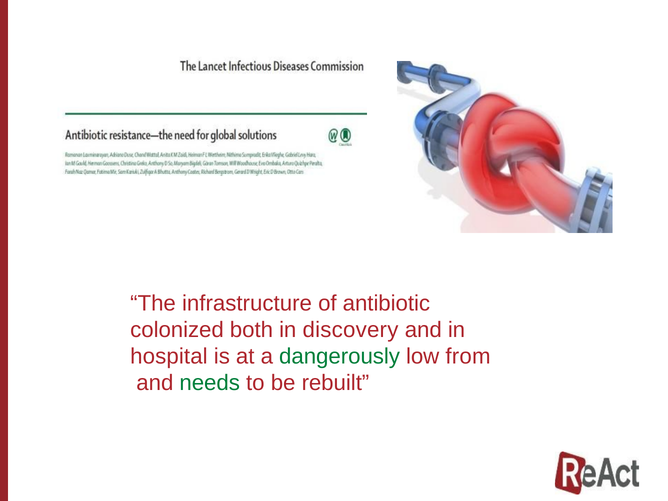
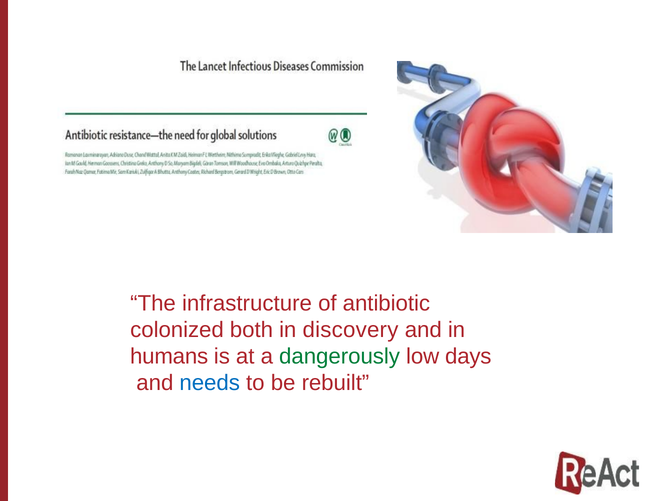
hospital: hospital -> humans (169, 356)
from: from -> days (468, 356)
needs colour: green -> blue (210, 383)
